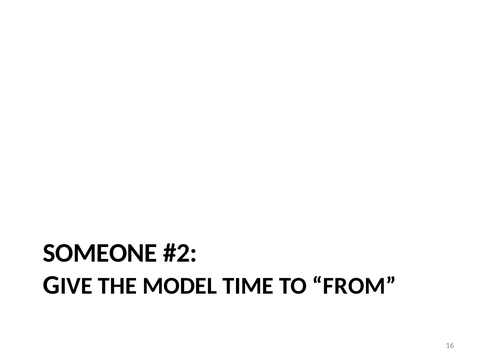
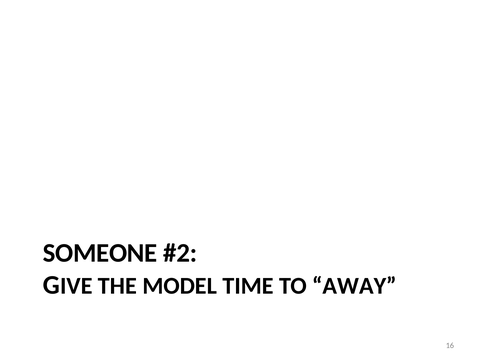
FROM: FROM -> AWAY (354, 286)
